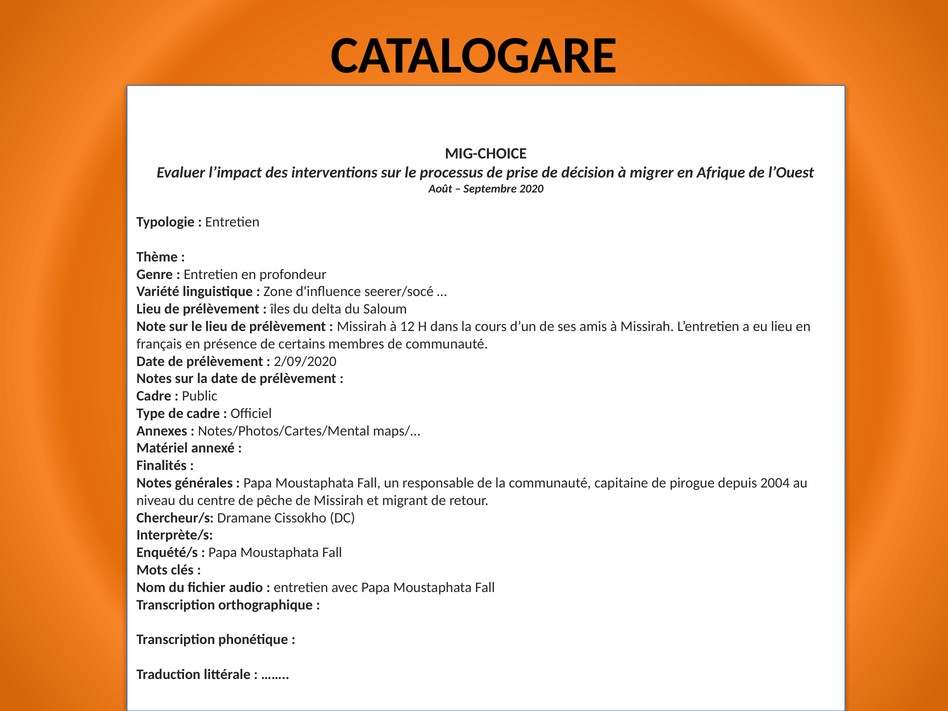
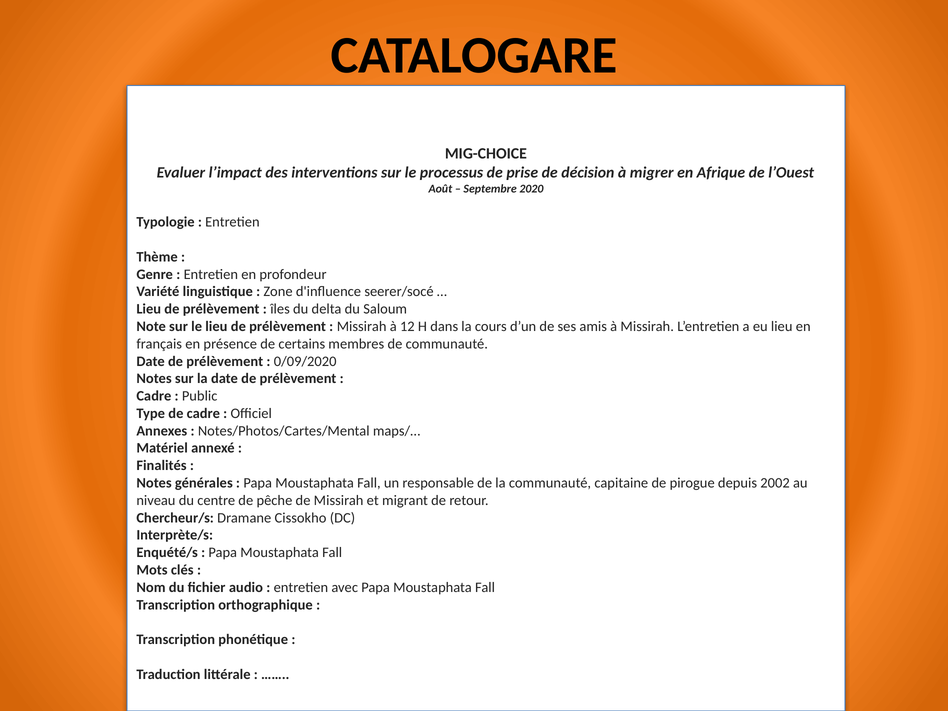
2/09/2020: 2/09/2020 -> 0/09/2020 (305, 361)
2004: 2004 -> 2002 (775, 483)
